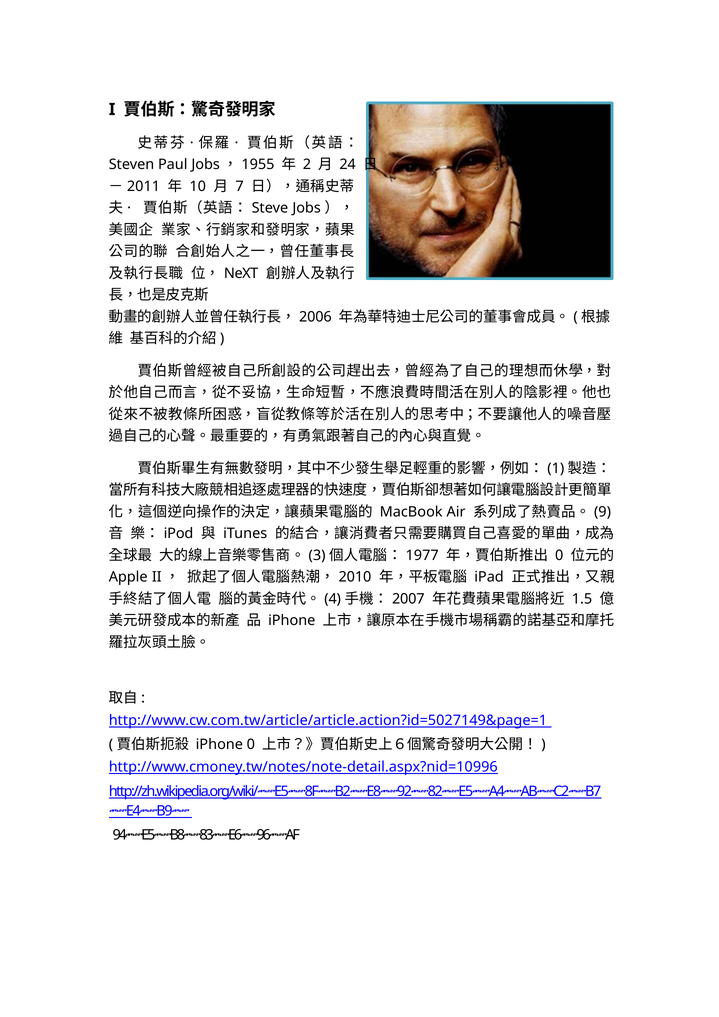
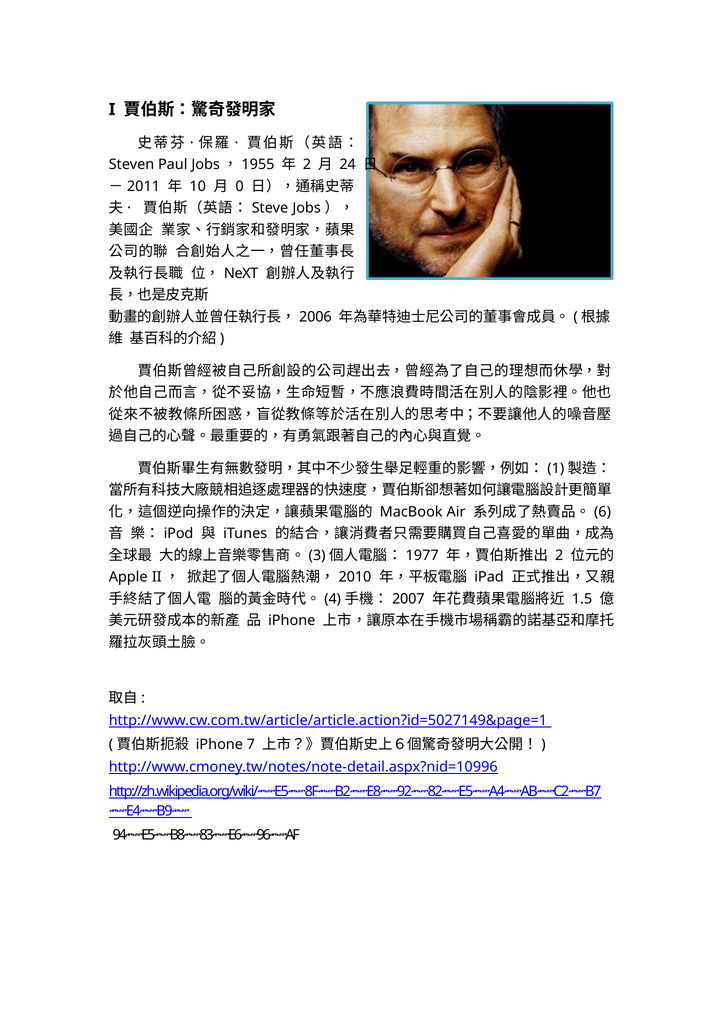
7: 7 -> 0 (240, 187)
9: 9 -> 6 (603, 512)
0: 0 -> 2 (559, 556)
iPhone 0: 0 -> 7 (251, 745)
